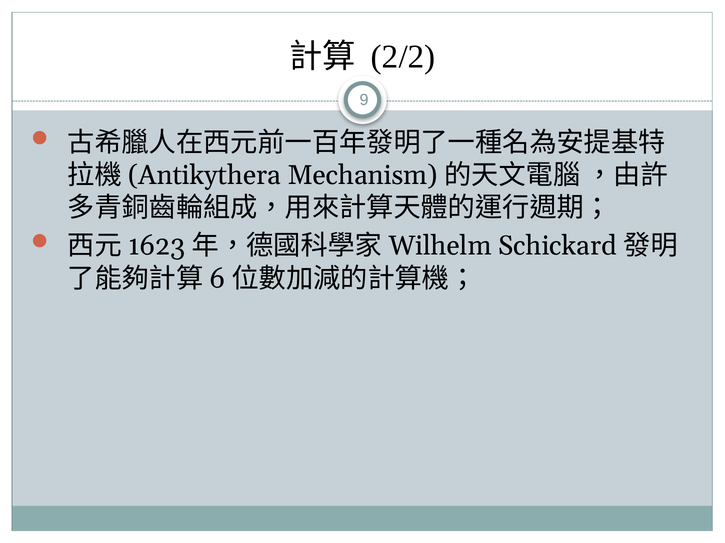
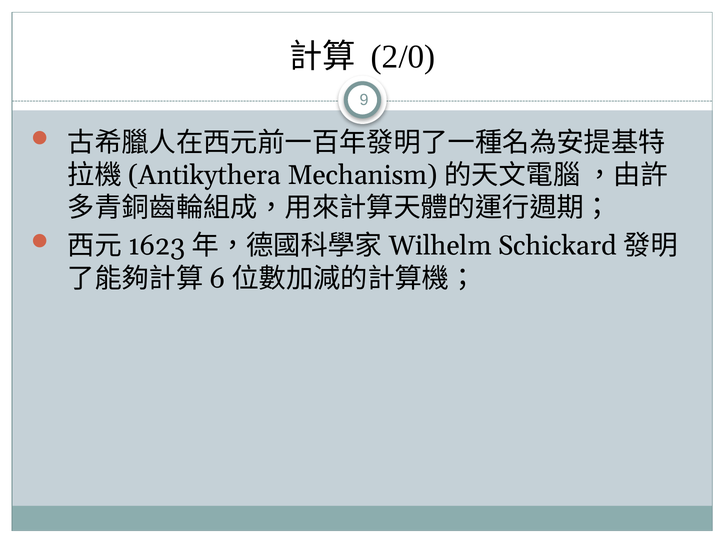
2/2: 2/2 -> 2/0 (403, 57)
